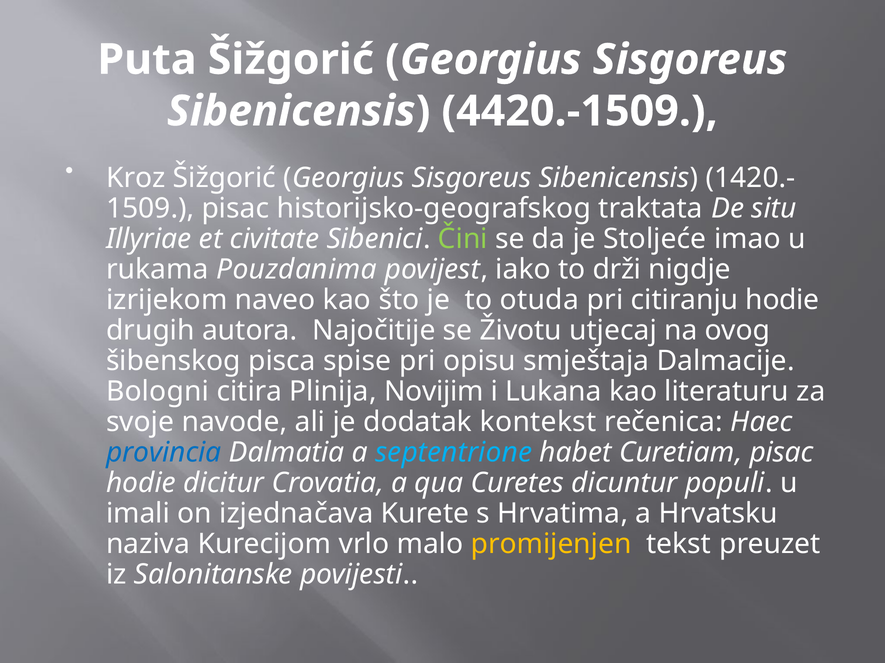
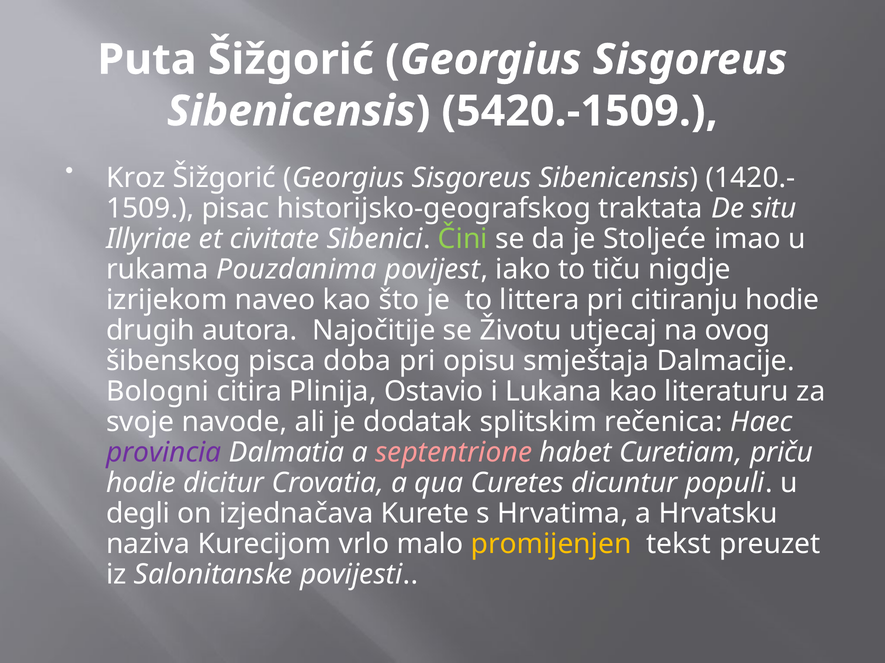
4420.-1509: 4420.-1509 -> 5420.-1509 (580, 111)
drži: drži -> tiču (617, 270)
otuda: otuda -> littera (539, 300)
spise: spise -> doba (357, 361)
Novijim: Novijim -> Ostavio (434, 392)
kontekst: kontekst -> splitskim (538, 422)
provincia colour: blue -> purple (164, 453)
septentrione colour: light blue -> pink (454, 453)
Curetiam pisac: pisac -> priču (782, 453)
imali: imali -> degli (138, 514)
